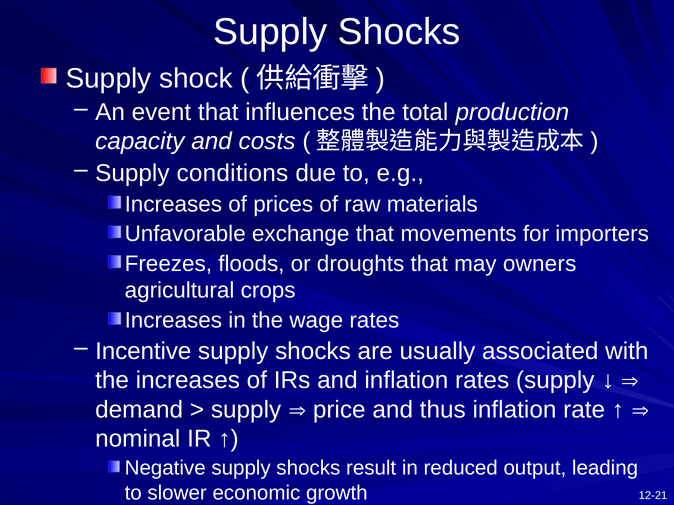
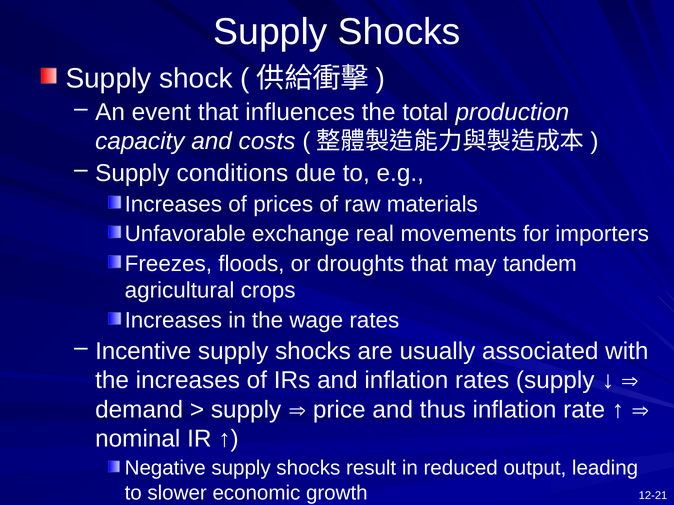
exchange that: that -> real (375, 234)
owners: owners -> tandem (540, 264)
